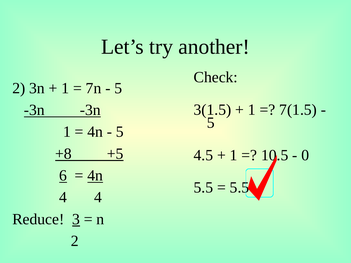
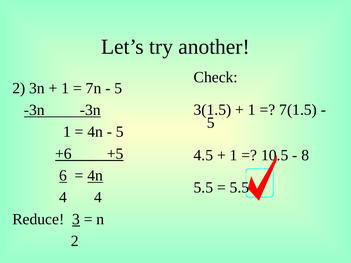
+8: +8 -> +6 (64, 154)
0: 0 -> 8 (305, 155)
